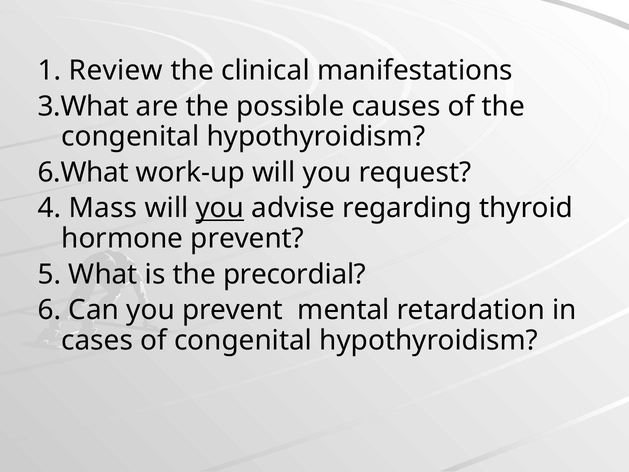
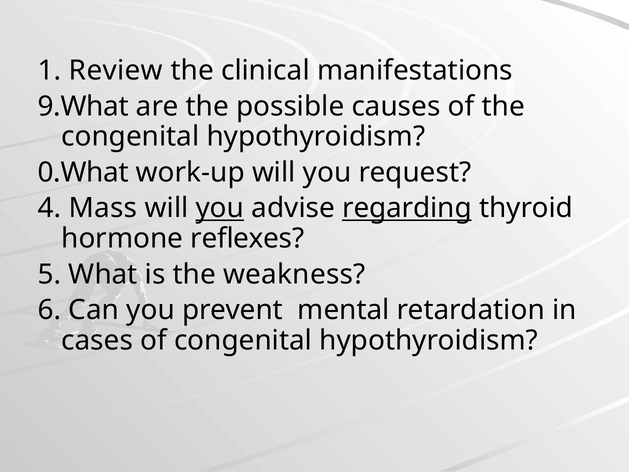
3.What: 3.What -> 9.What (83, 106)
6.What: 6.What -> 0.What (83, 172)
regarding underline: none -> present (407, 208)
hormone prevent: prevent -> reflexes (247, 238)
precordial: precordial -> weakness (294, 274)
